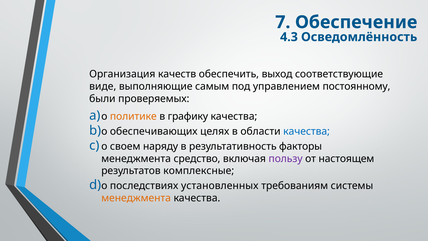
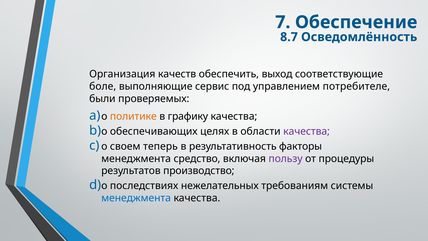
4.3: 4.3 -> 8.7 (289, 37)
виде: виде -> боле (103, 86)
самым: самым -> сервис (212, 86)
постоянному: постоянному -> потребителе (356, 86)
качества colour: blue -> purple (307, 131)
наряду: наряду -> теперь (160, 146)
настоящем: настоящем -> процедуры (346, 158)
комплексные: комплексные -> производство (199, 171)
установленных: установленных -> нежелательных (220, 186)
менеджмента colour: orange -> blue (136, 198)
